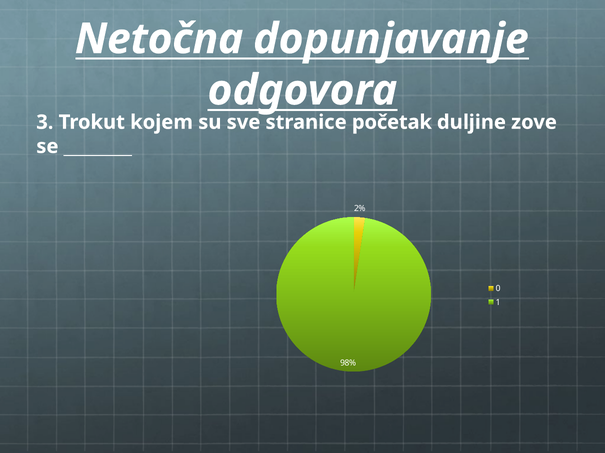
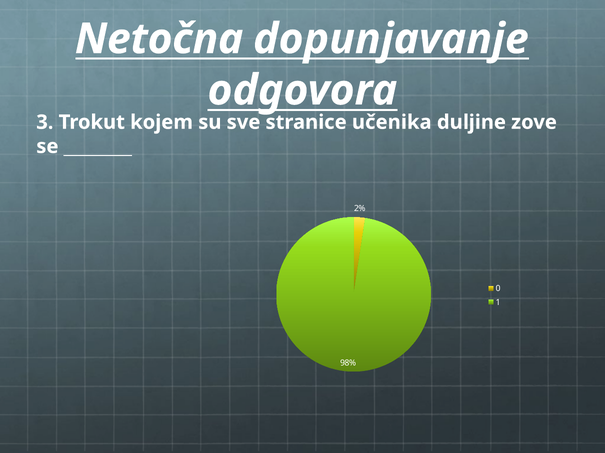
početak: početak -> učenika (392, 122)
